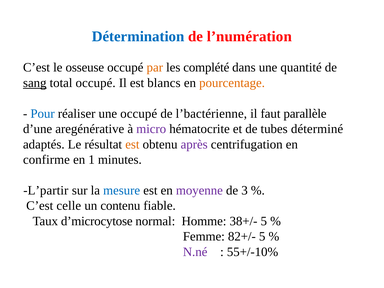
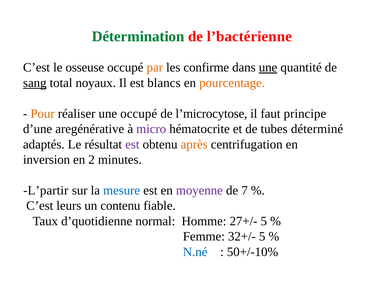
Détermination colour: blue -> green (138, 37)
l’numération: l’numération -> l’bactérienne (249, 37)
complété: complété -> confirme (206, 67)
une underline: none -> present (268, 67)
total occupé: occupé -> noyaux (96, 83)
Pour colour: blue -> orange (43, 114)
l’bactérienne: l’bactérienne -> l’microcytose (211, 114)
parallèle: parallèle -> principe (305, 114)
est colour: orange -> purple (132, 144)
après colour: purple -> orange (194, 144)
confirme: confirme -> inversion (47, 160)
1: 1 -> 2 (92, 160)
3: 3 -> 7 (245, 190)
celle: celle -> leurs (69, 206)
d’microcytose: d’microcytose -> d’quotidienne (97, 221)
38+/-: 38+/- -> 27+/- (243, 221)
82+/-: 82+/- -> 32+/- (242, 236)
N.né colour: purple -> blue (195, 252)
55+/-10%: 55+/-10% -> 50+/-10% (253, 252)
